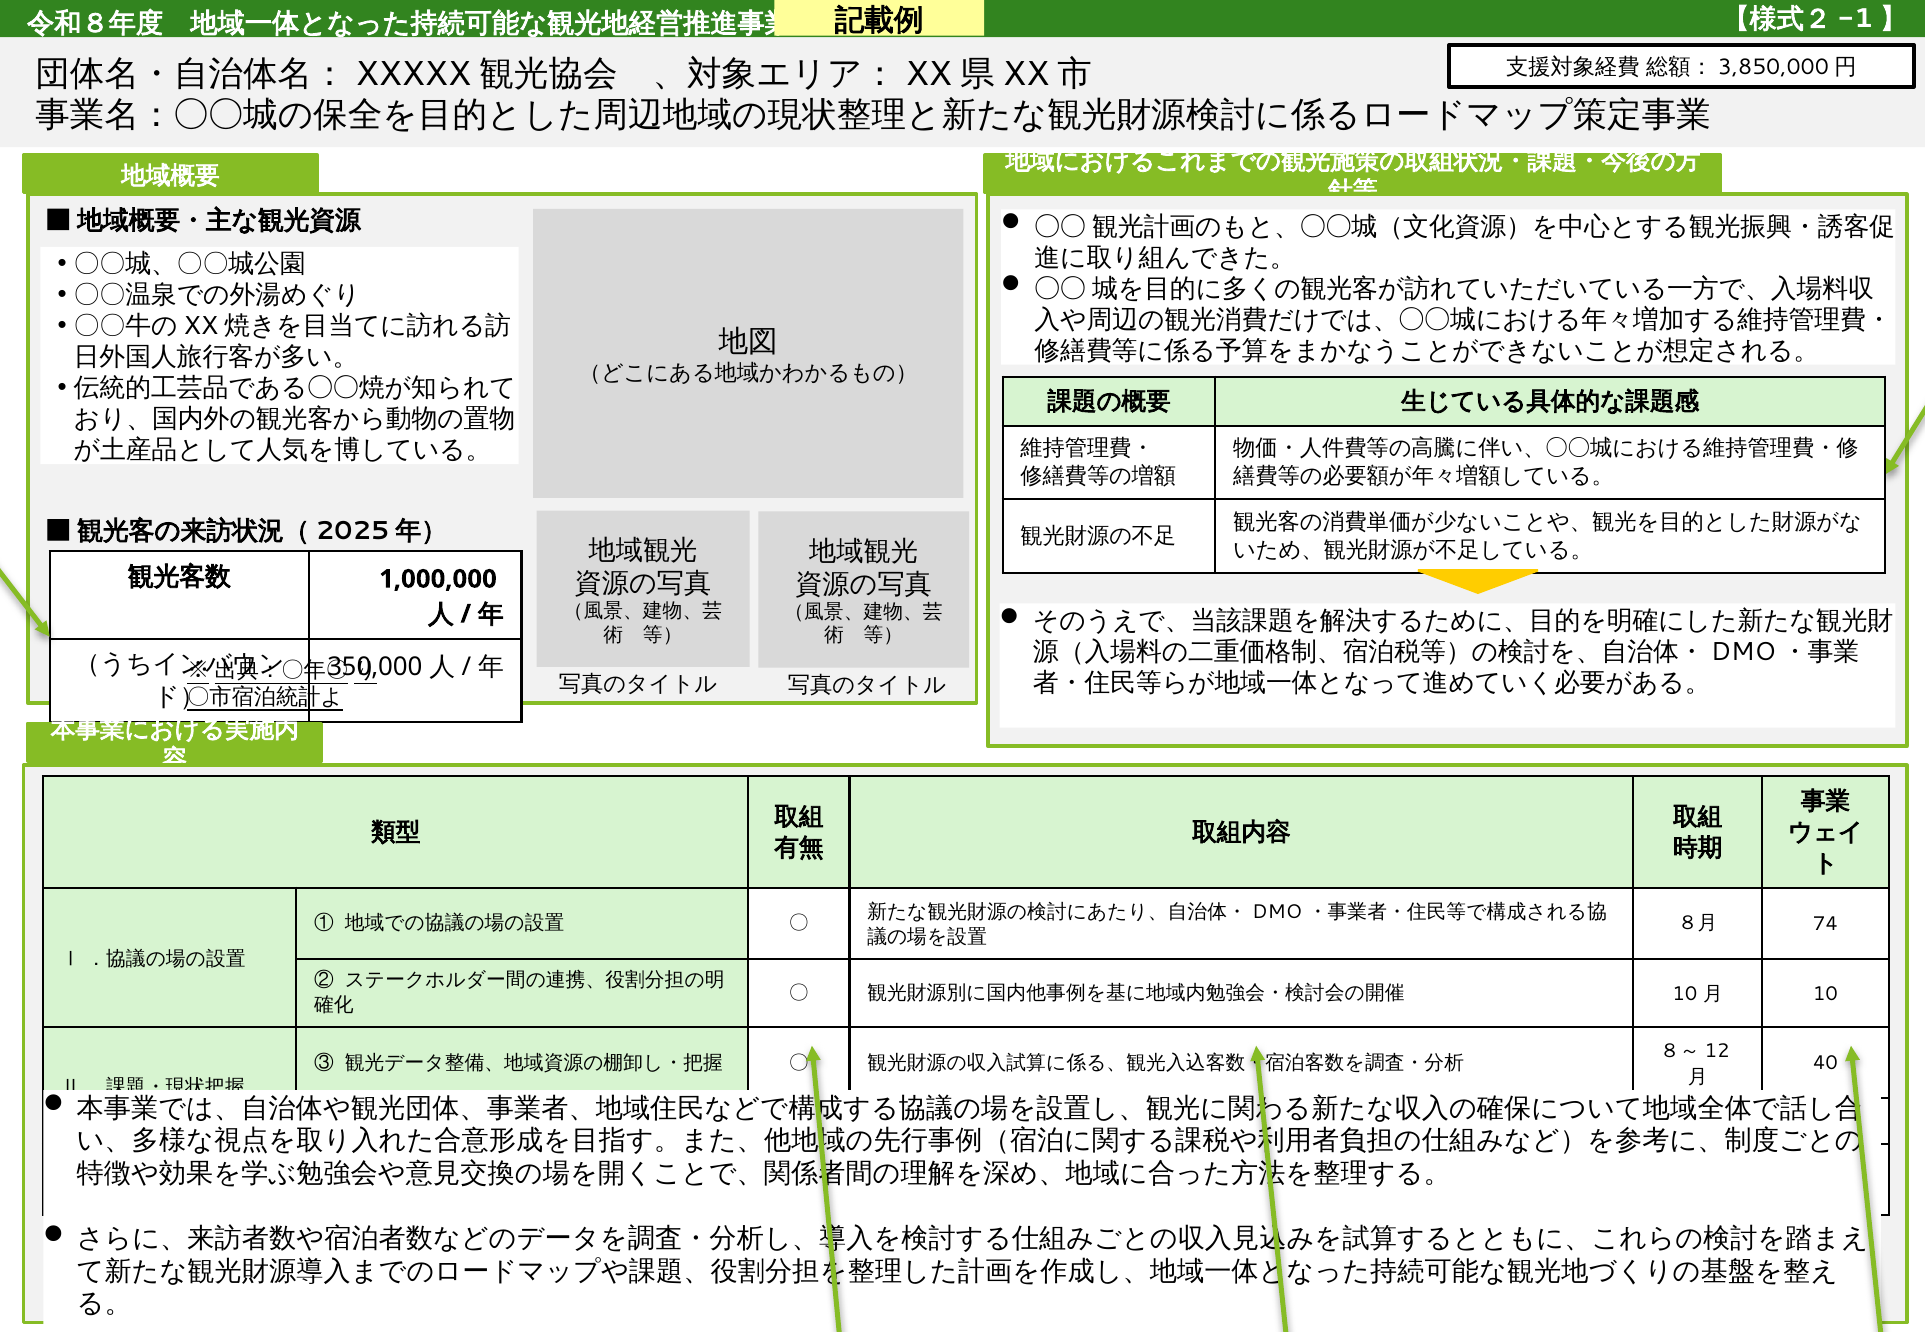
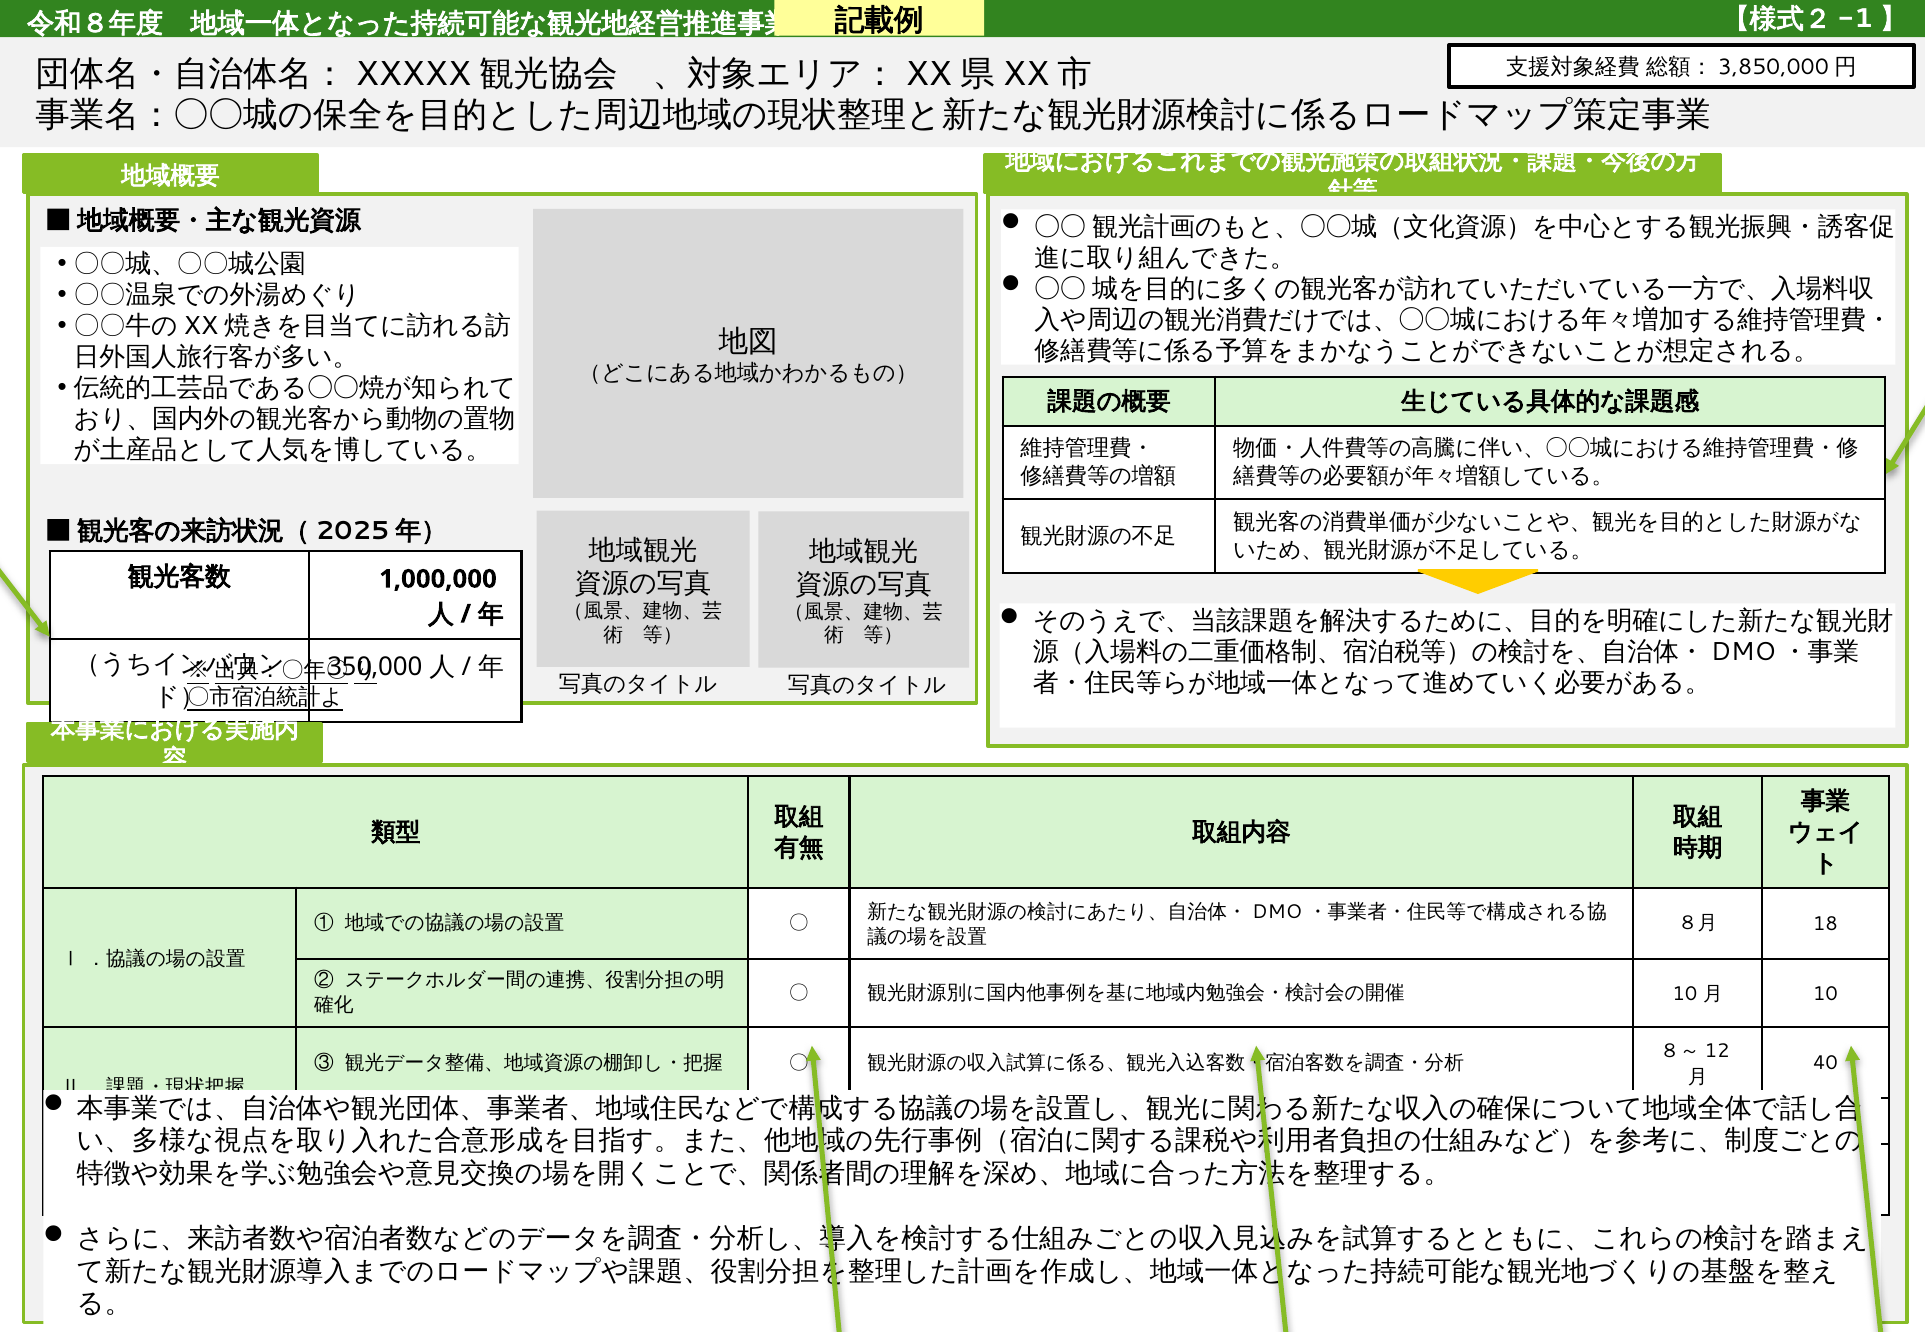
74: 74 -> 18 (1825, 925)
